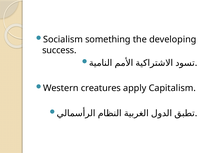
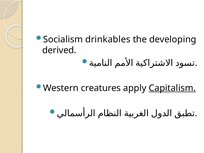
something: something -> drinkables (108, 39)
success: success -> derived (59, 50)
Capitalism underline: none -> present (172, 88)
